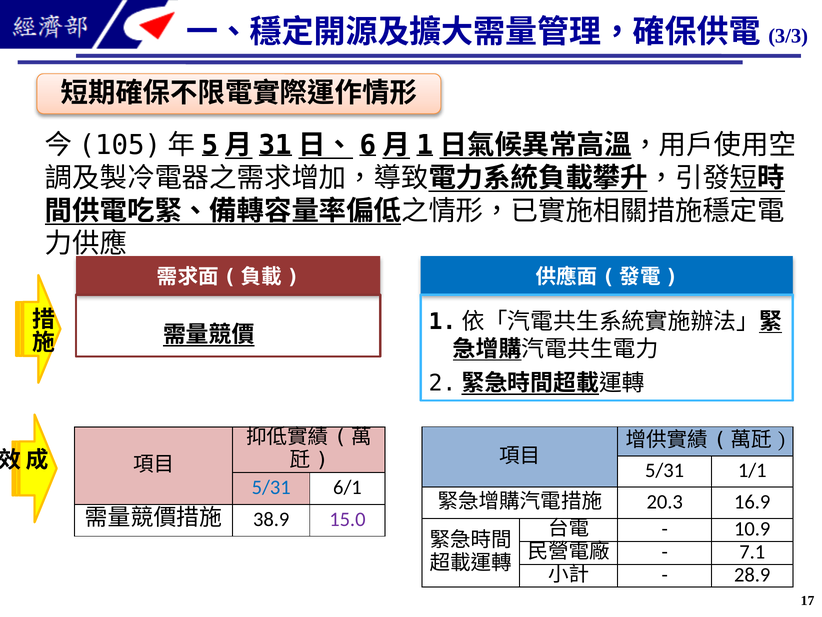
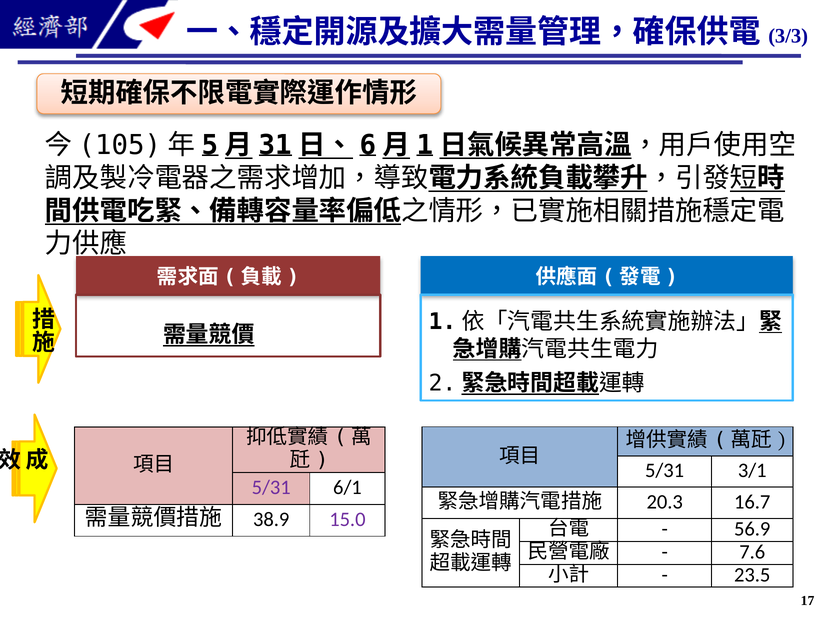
1/1: 1/1 -> 3/1 (752, 470)
5/31 colour: blue -> purple (271, 487)
16.9: 16.9 -> 16.7 (752, 502)
10.9: 10.9 -> 56.9 (752, 529)
7.1: 7.1 -> 7.6 (752, 552)
28.9: 28.9 -> 23.5 (752, 574)
